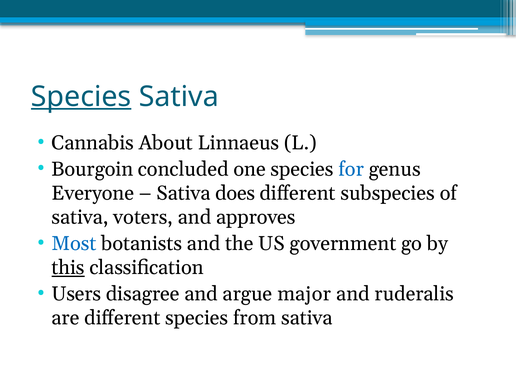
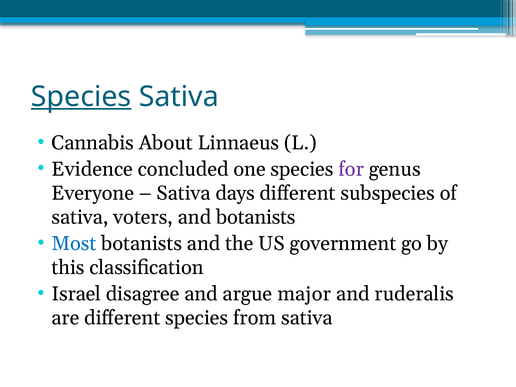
Bourgoin: Bourgoin -> Evidence (92, 169)
for colour: blue -> purple (351, 169)
does: does -> days (235, 193)
and approves: approves -> botanists (256, 217)
this underline: present -> none (68, 268)
Users: Users -> Israel (76, 294)
